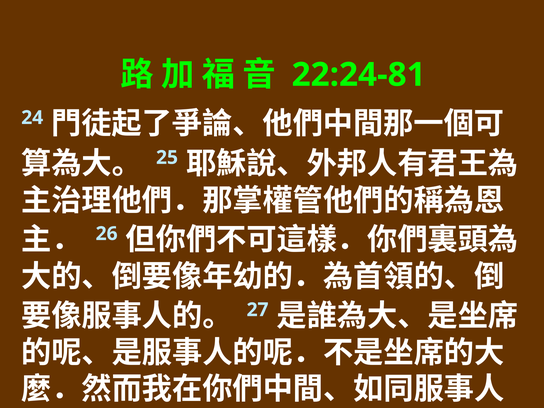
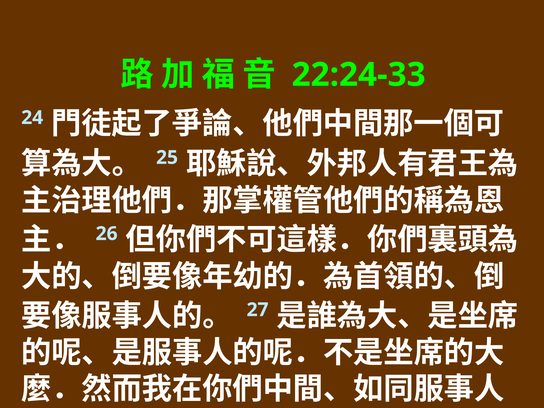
22:24-81: 22:24-81 -> 22:24-33 (359, 75)
